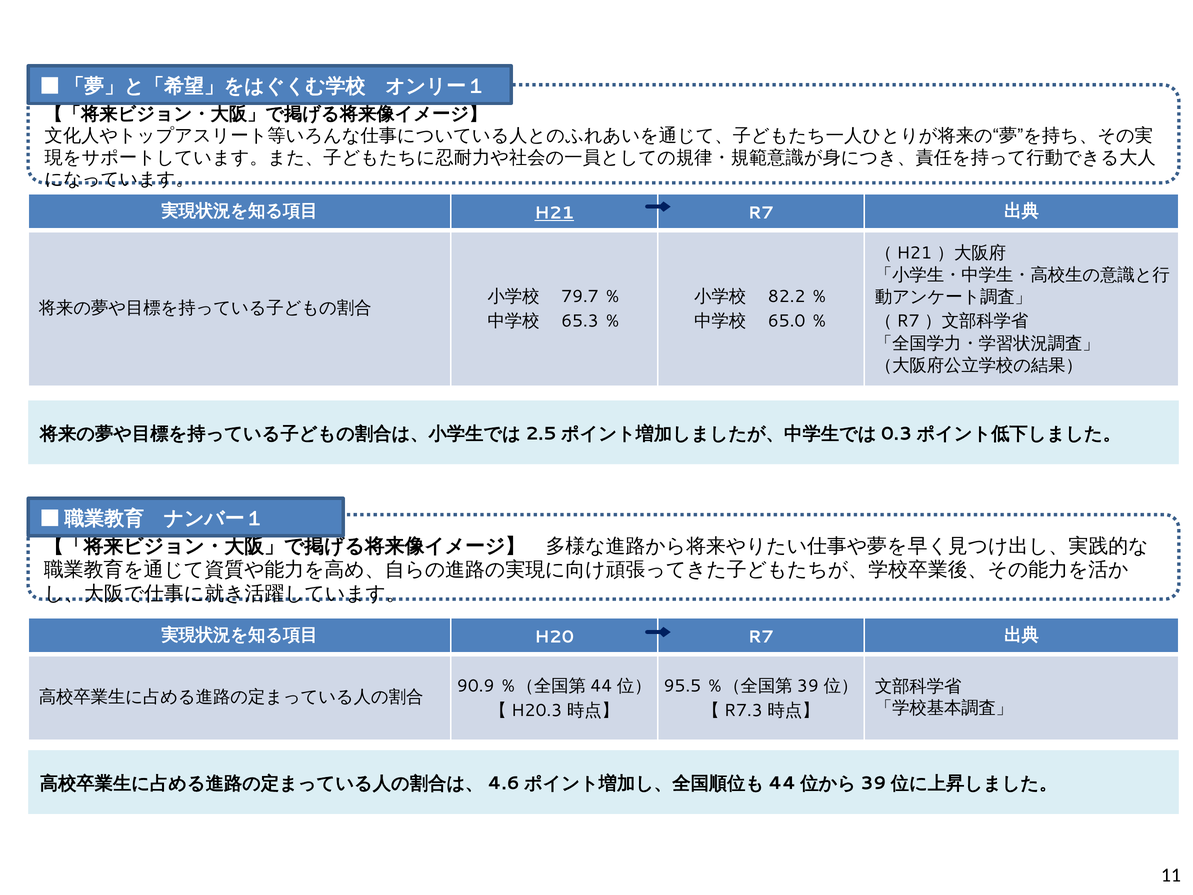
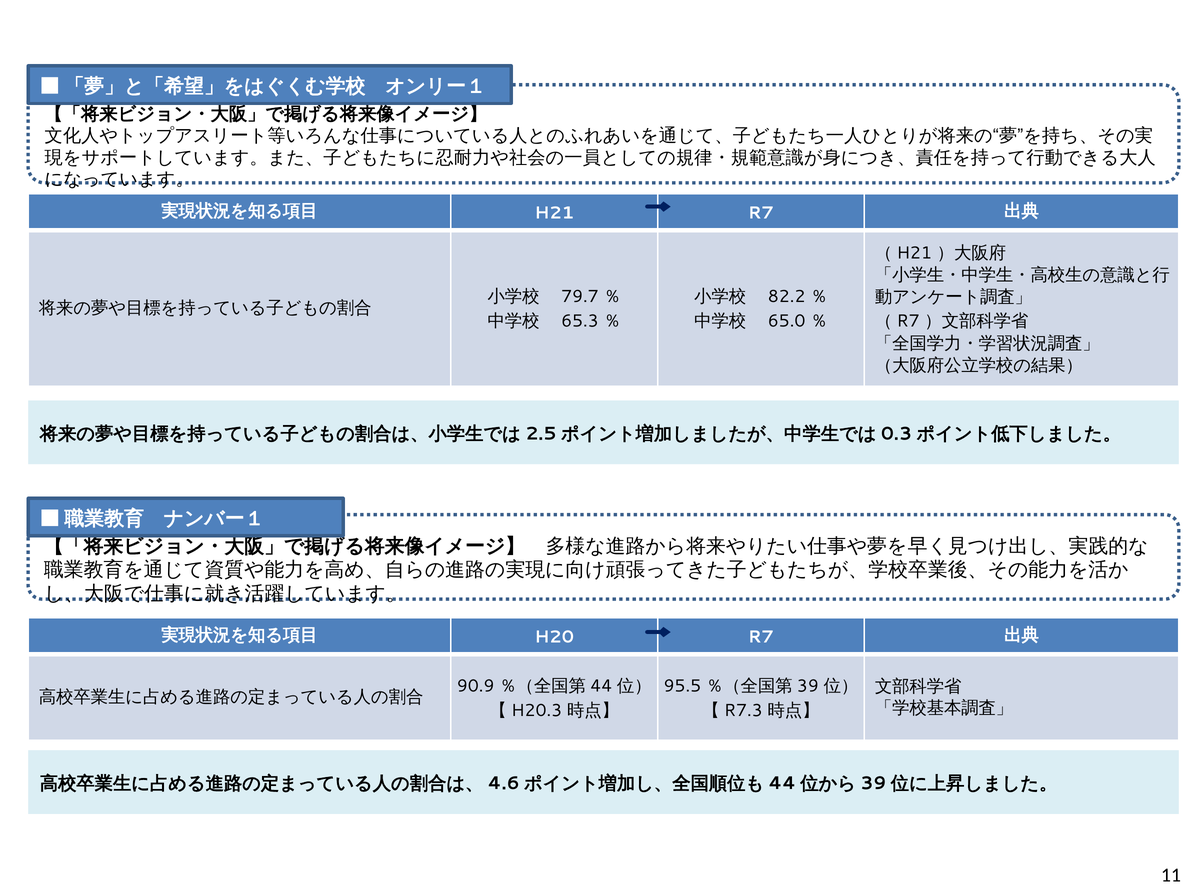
H21 underline: present -> none (554, 213)
